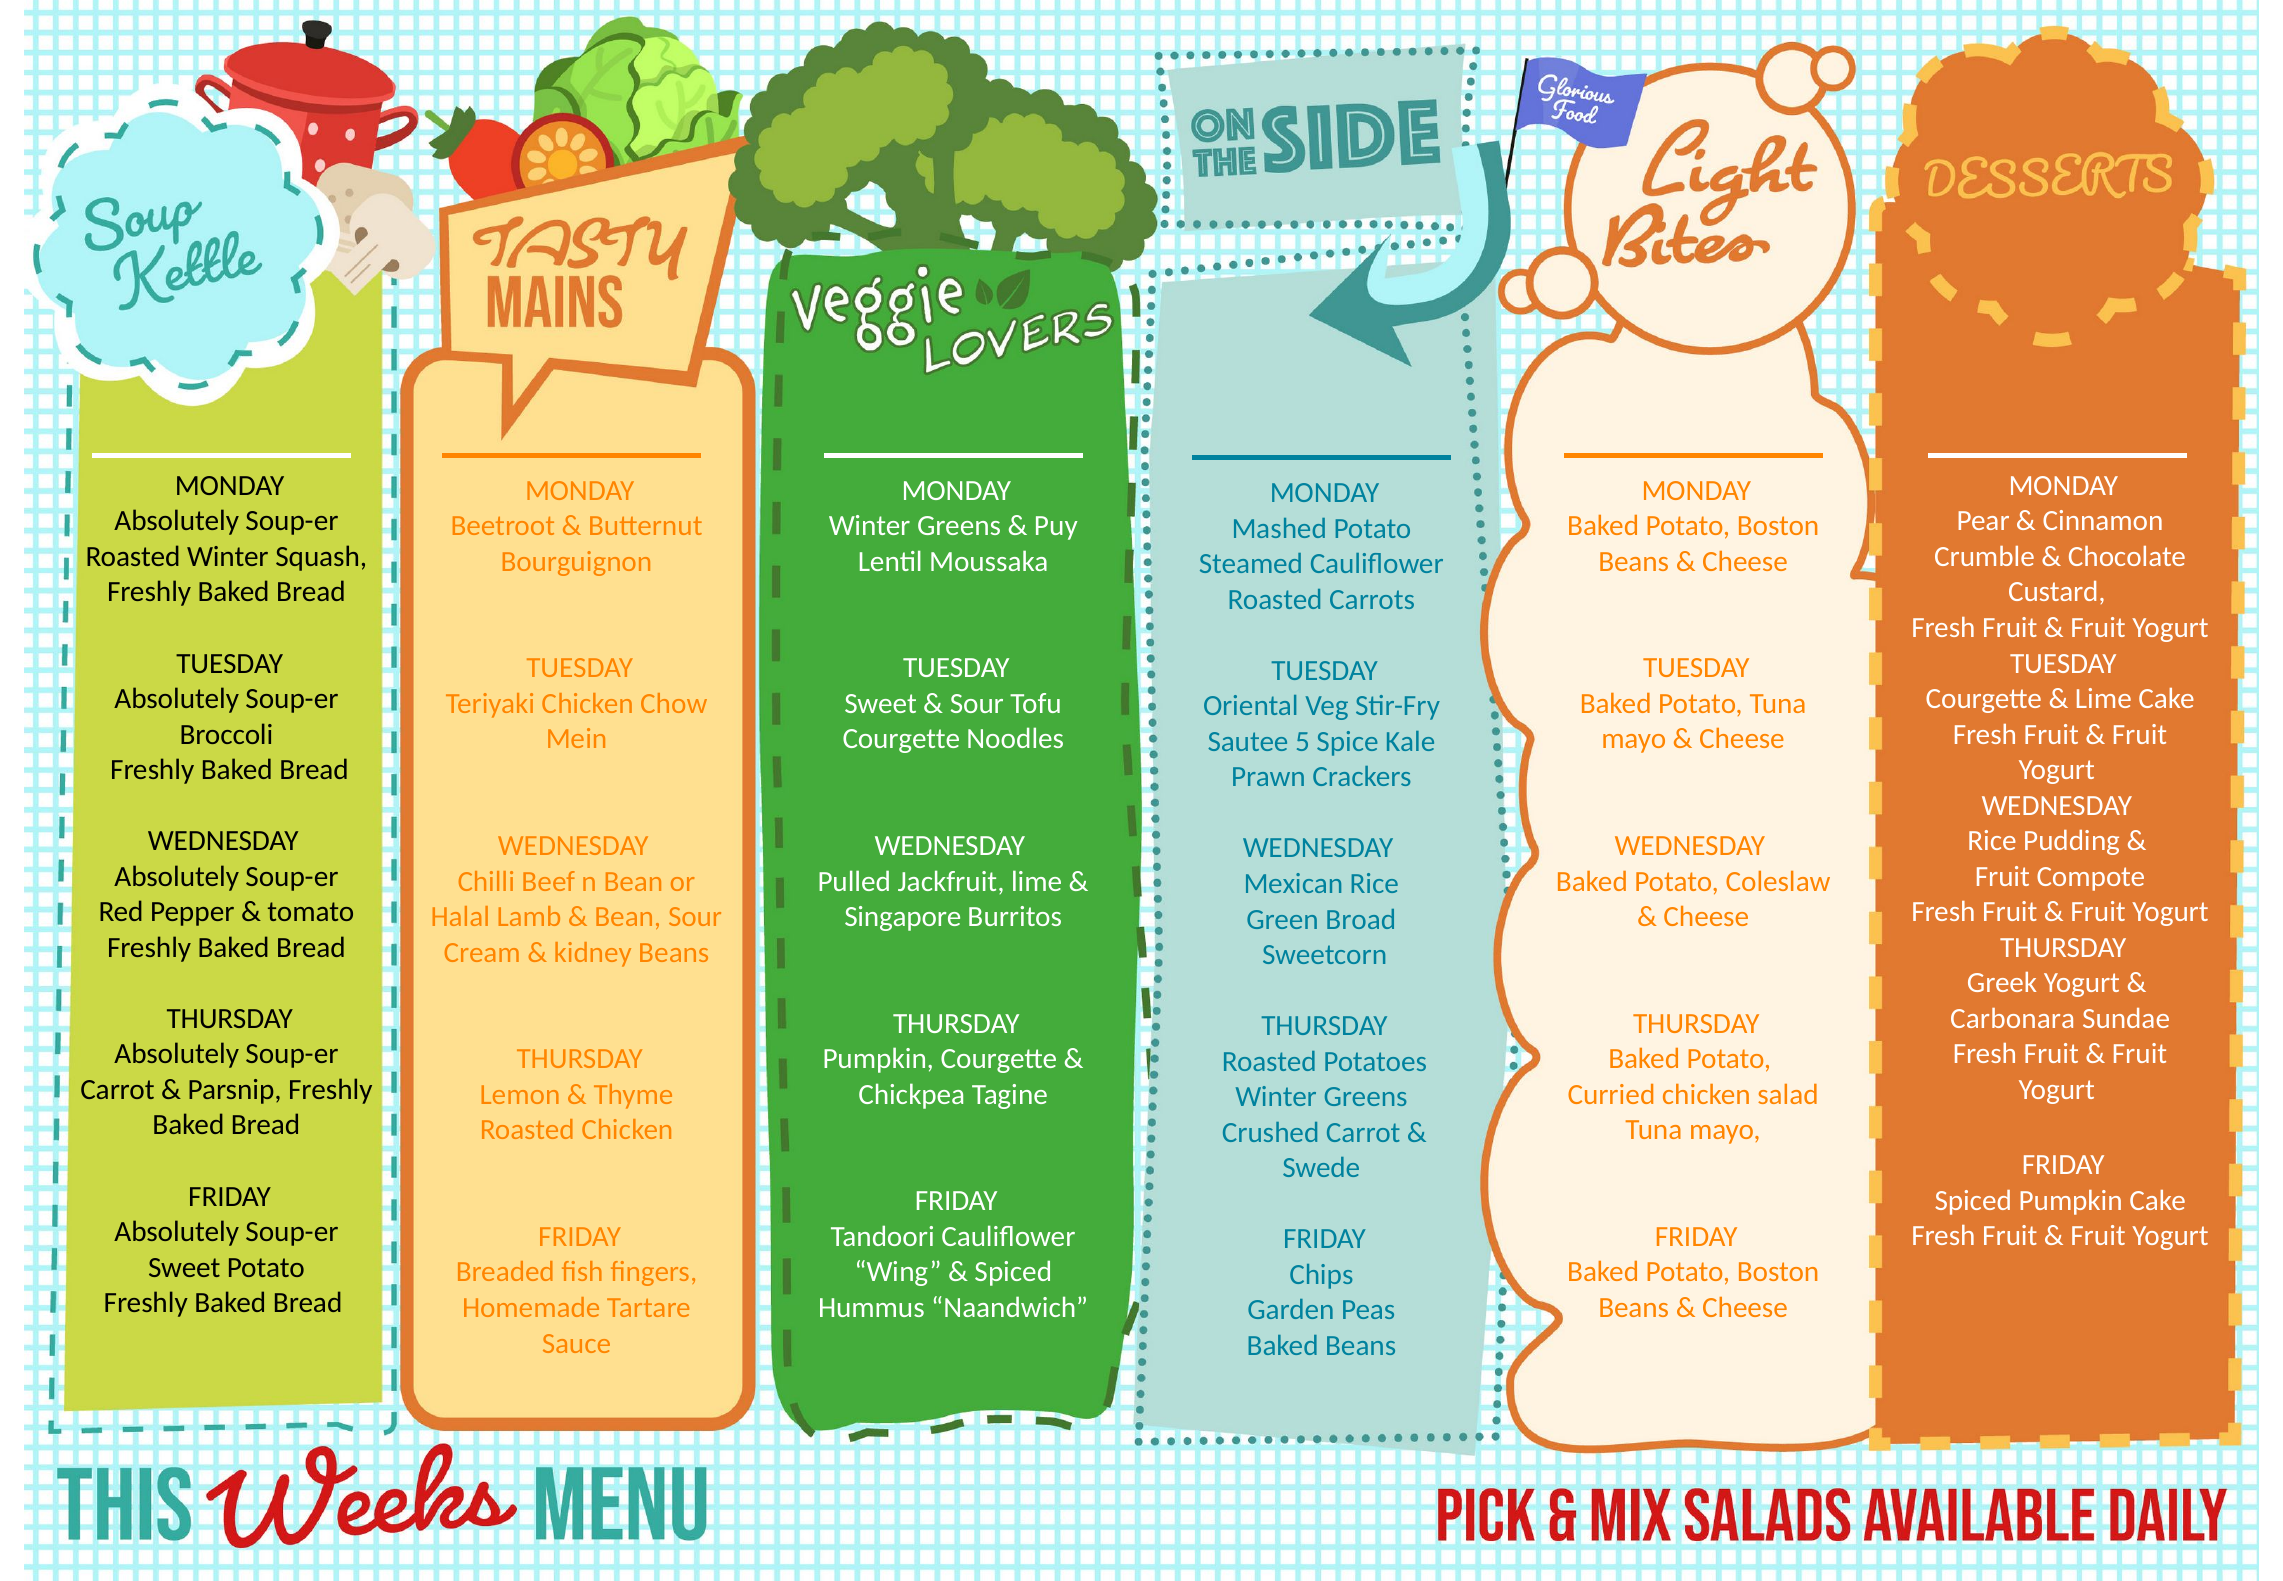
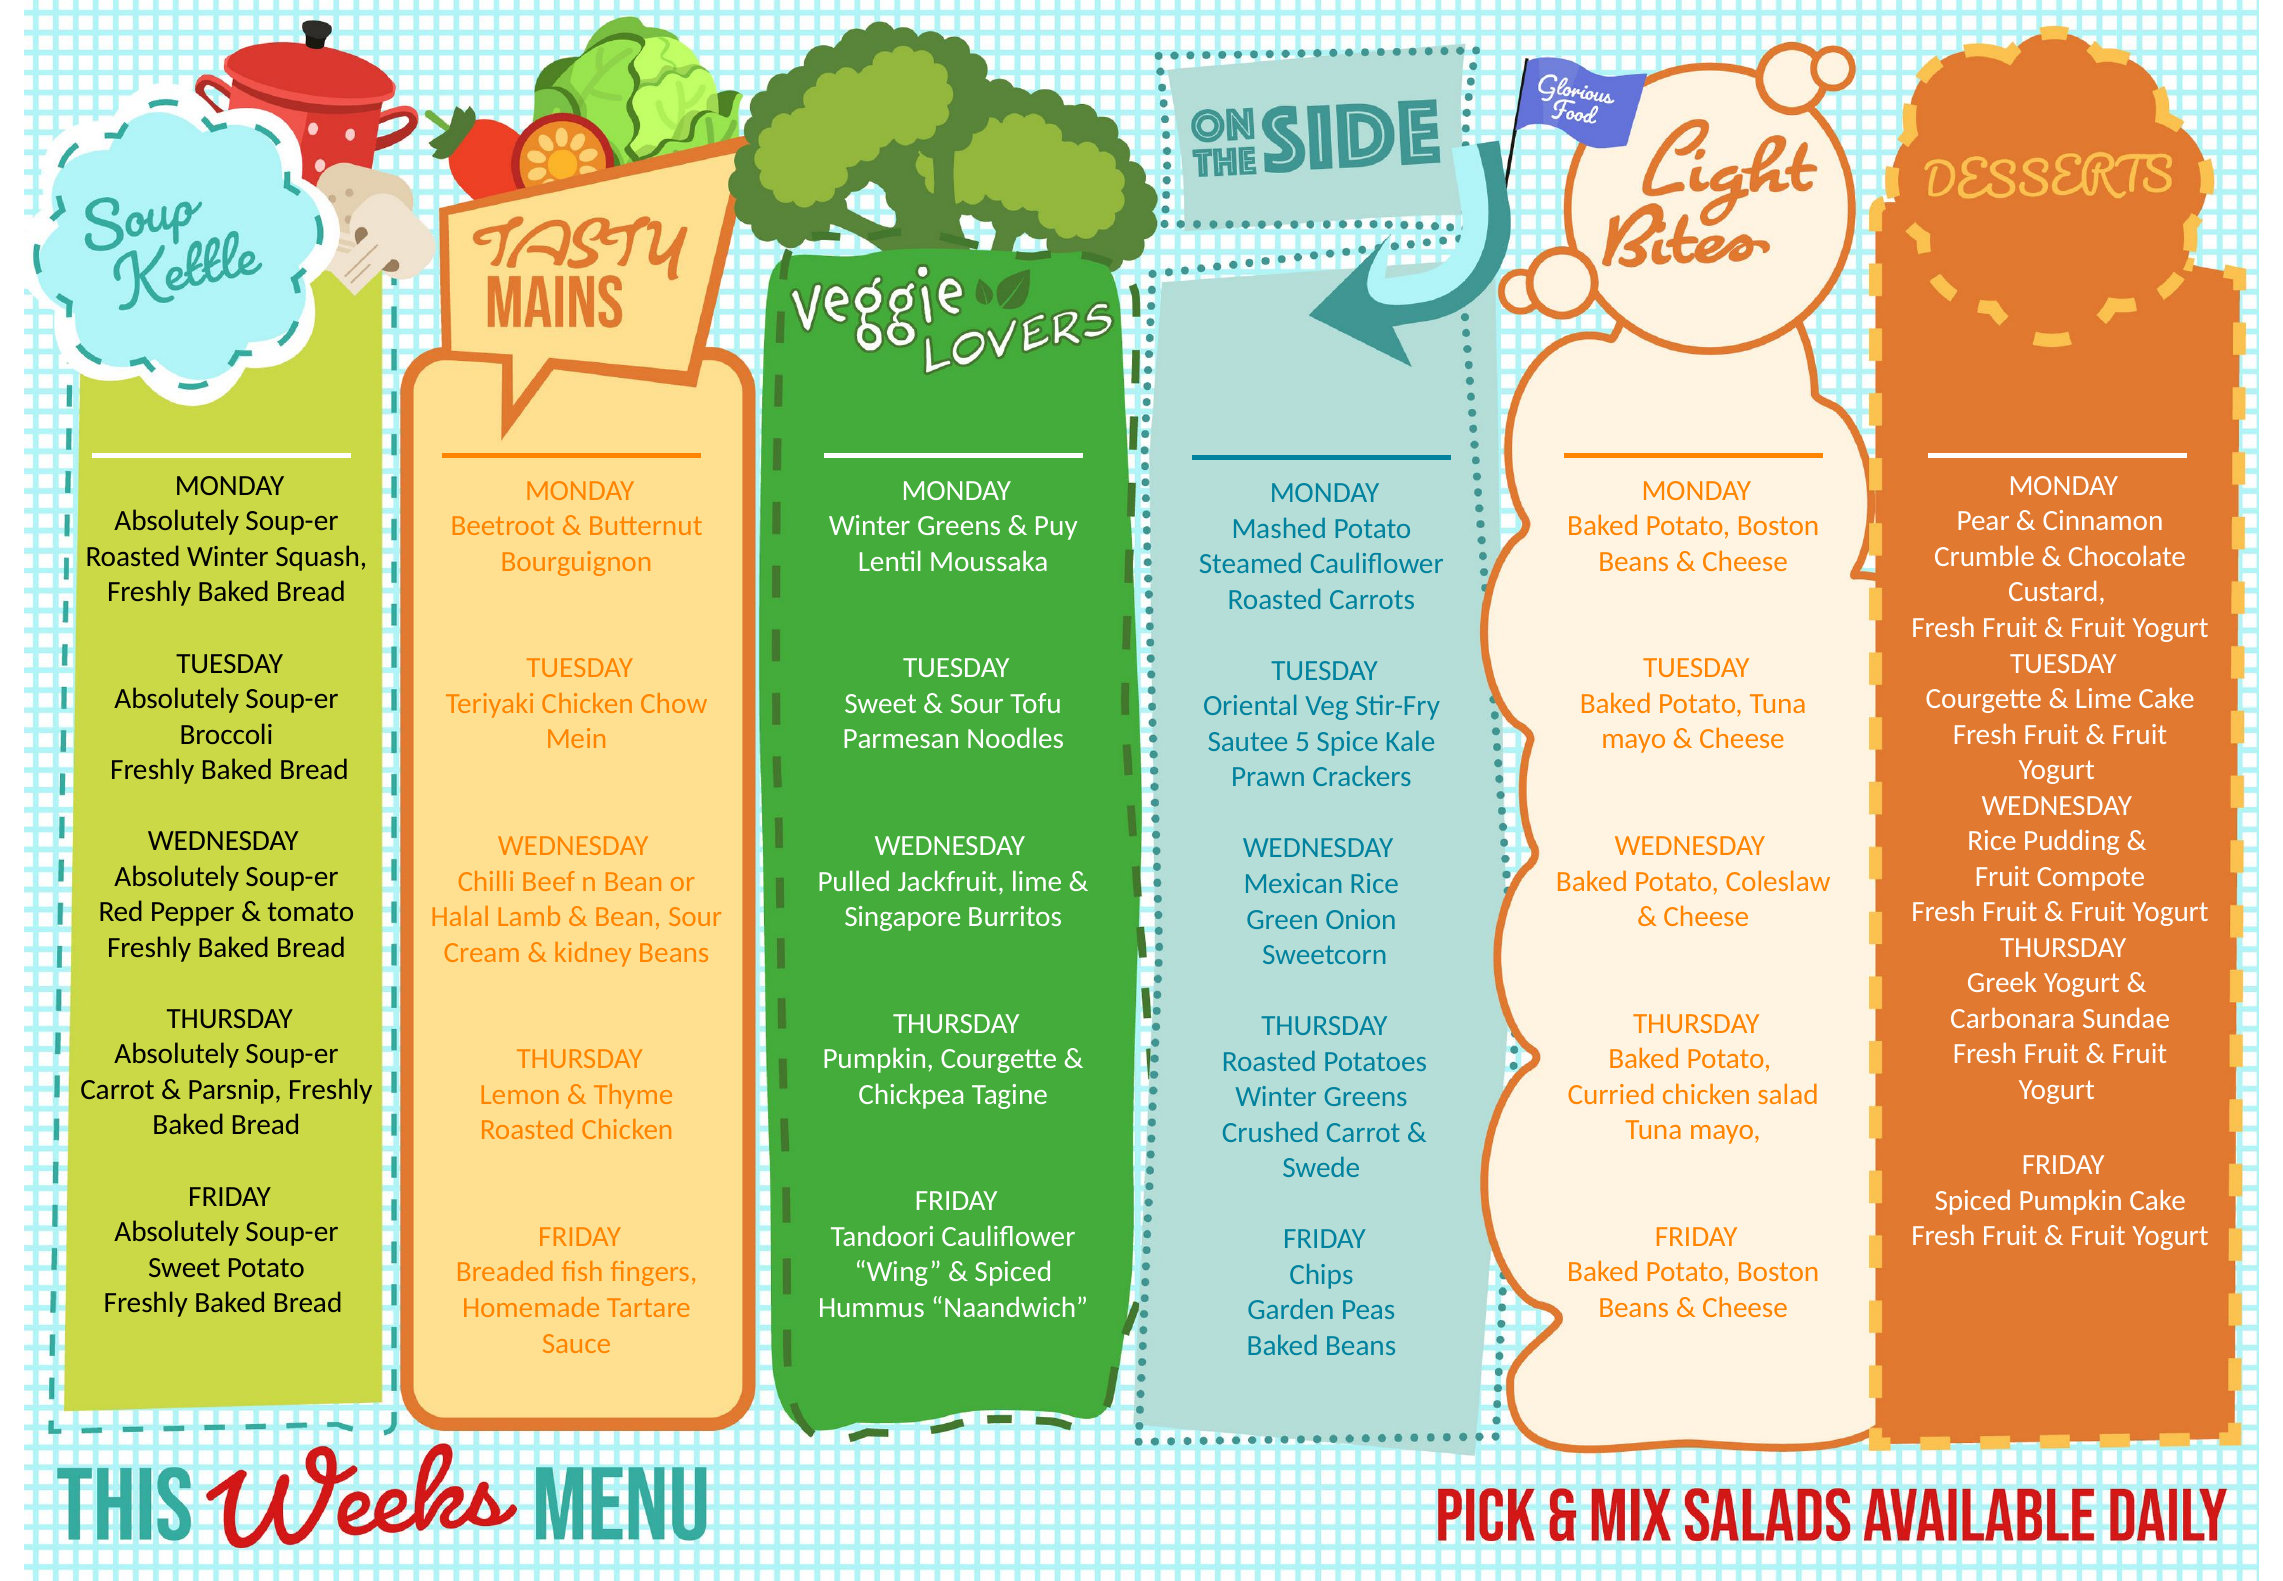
Courgette: Courgette -> Parmesan (901, 739)
Broad: Broad -> Onion (1361, 919)
